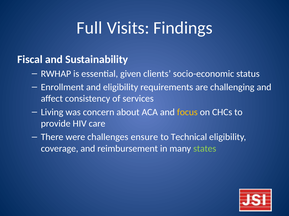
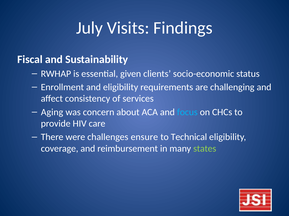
Full: Full -> July (90, 28)
Living: Living -> Aging (52, 112)
focus colour: yellow -> light blue (187, 112)
